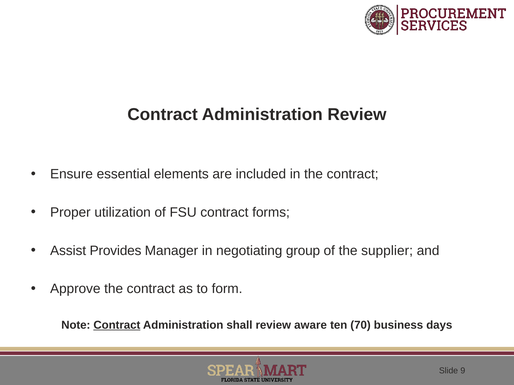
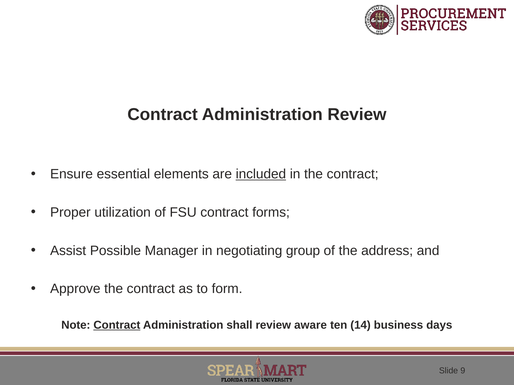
included underline: none -> present (261, 174)
Provides: Provides -> Possible (115, 251)
supplier: supplier -> address (387, 251)
70: 70 -> 14 (361, 325)
